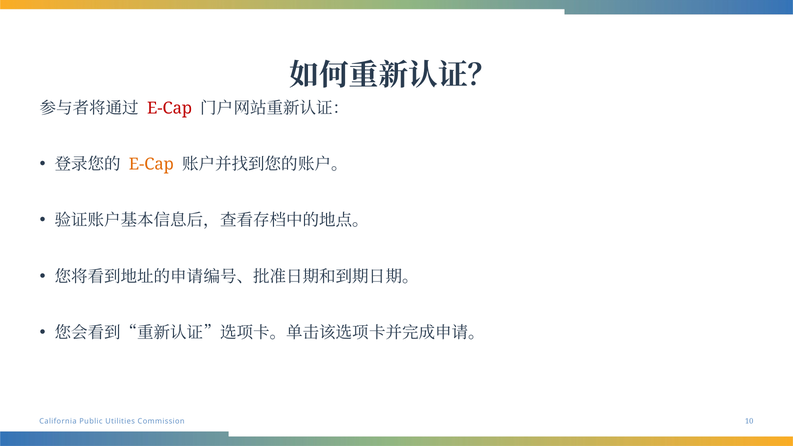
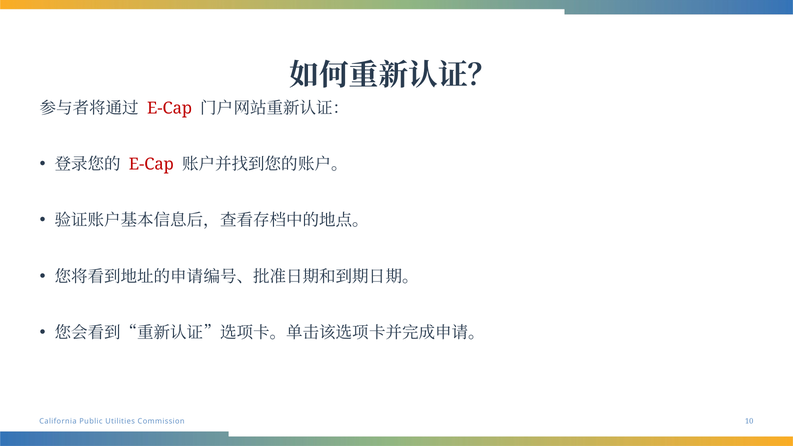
E-Cap colour: orange -> red (151, 164)
